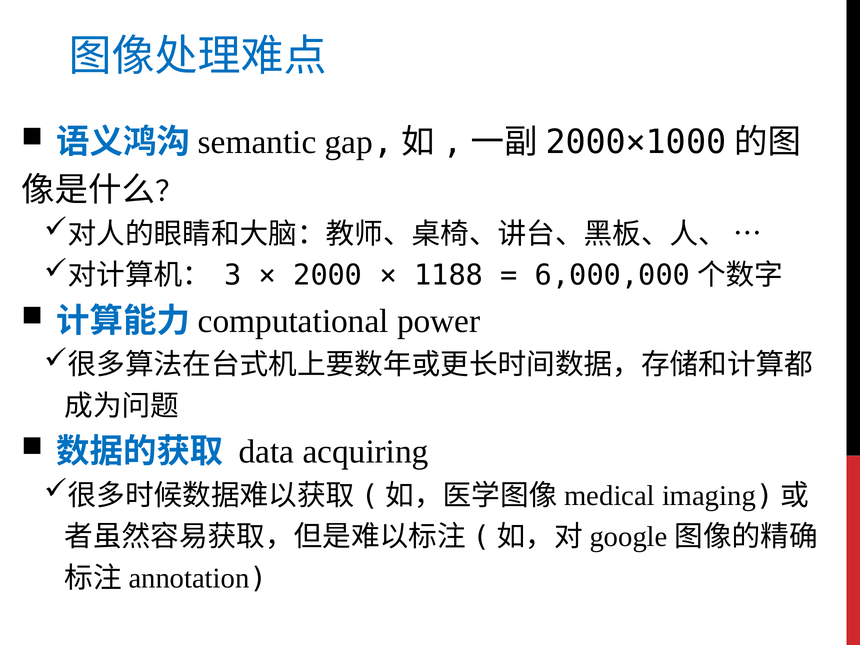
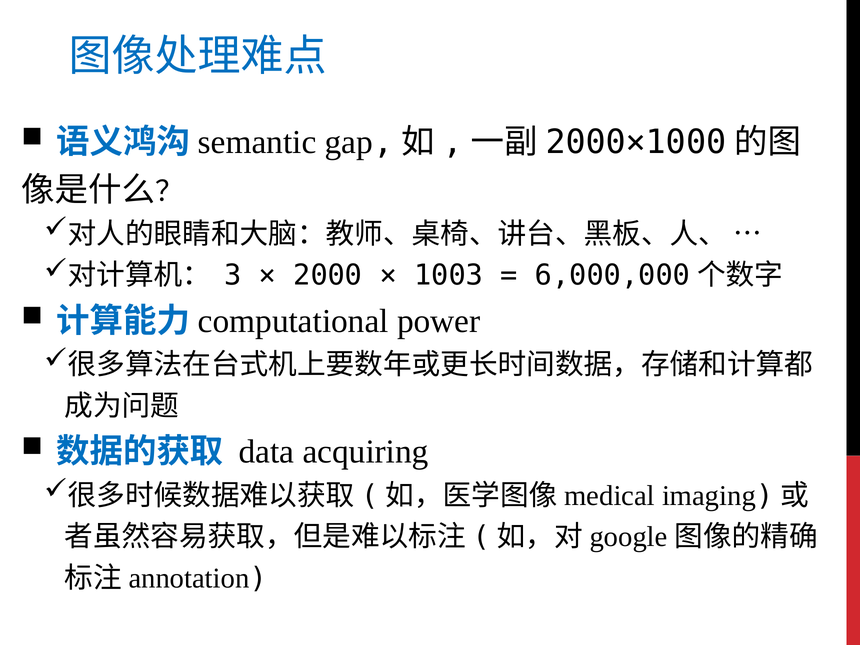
1188: 1188 -> 1003 (449, 275)
